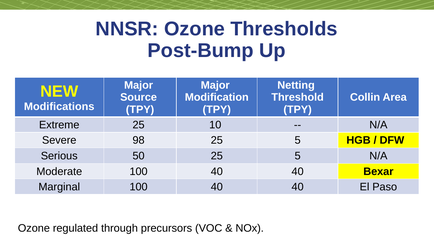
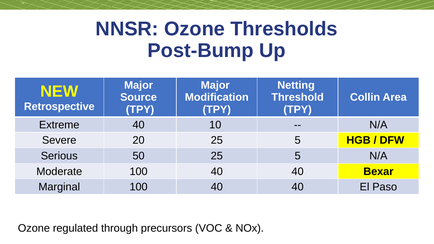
Modifications: Modifications -> Retrospective (59, 107)
Extreme 25: 25 -> 40 (139, 125)
98: 98 -> 20 (139, 140)
